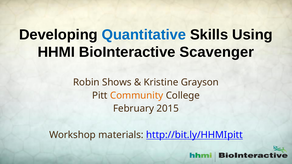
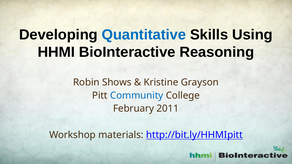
Scavenger: Scavenger -> Reasoning (217, 52)
Community colour: orange -> blue (137, 96)
2015: 2015 -> 2011 (168, 109)
